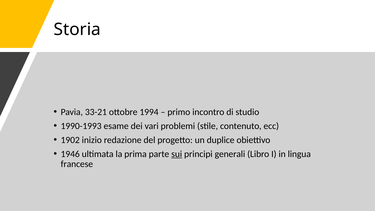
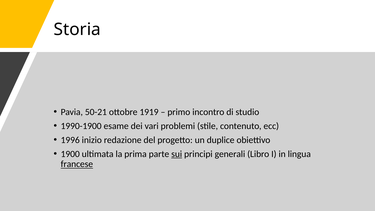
33-21: 33-21 -> 50-21 (96, 112)
1994: 1994 -> 1919 (149, 112)
1990-1993: 1990-1993 -> 1990-1900 (81, 126)
1902: 1902 -> 1996 (70, 140)
1946: 1946 -> 1900 (70, 154)
francese underline: none -> present (77, 164)
